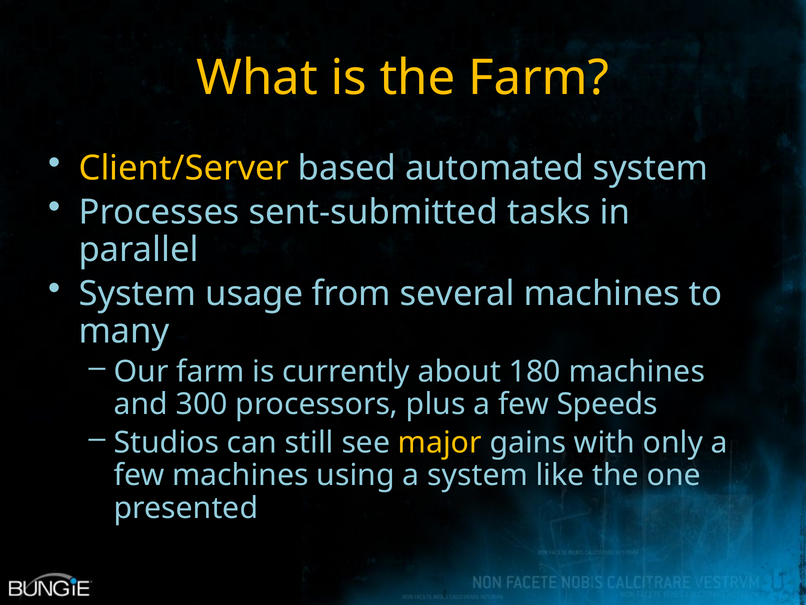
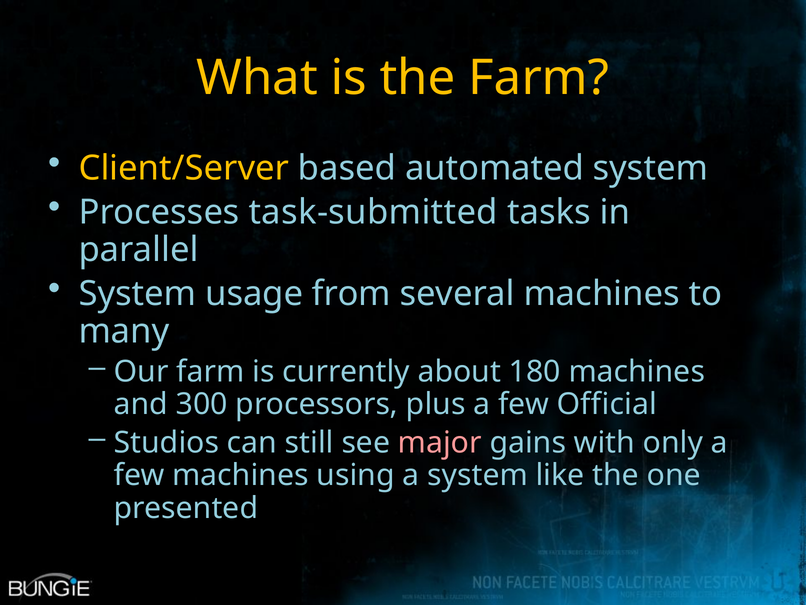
sent-submitted: sent-submitted -> task-submitted (373, 212)
Speeds: Speeds -> Official (607, 404)
major colour: yellow -> pink (440, 442)
